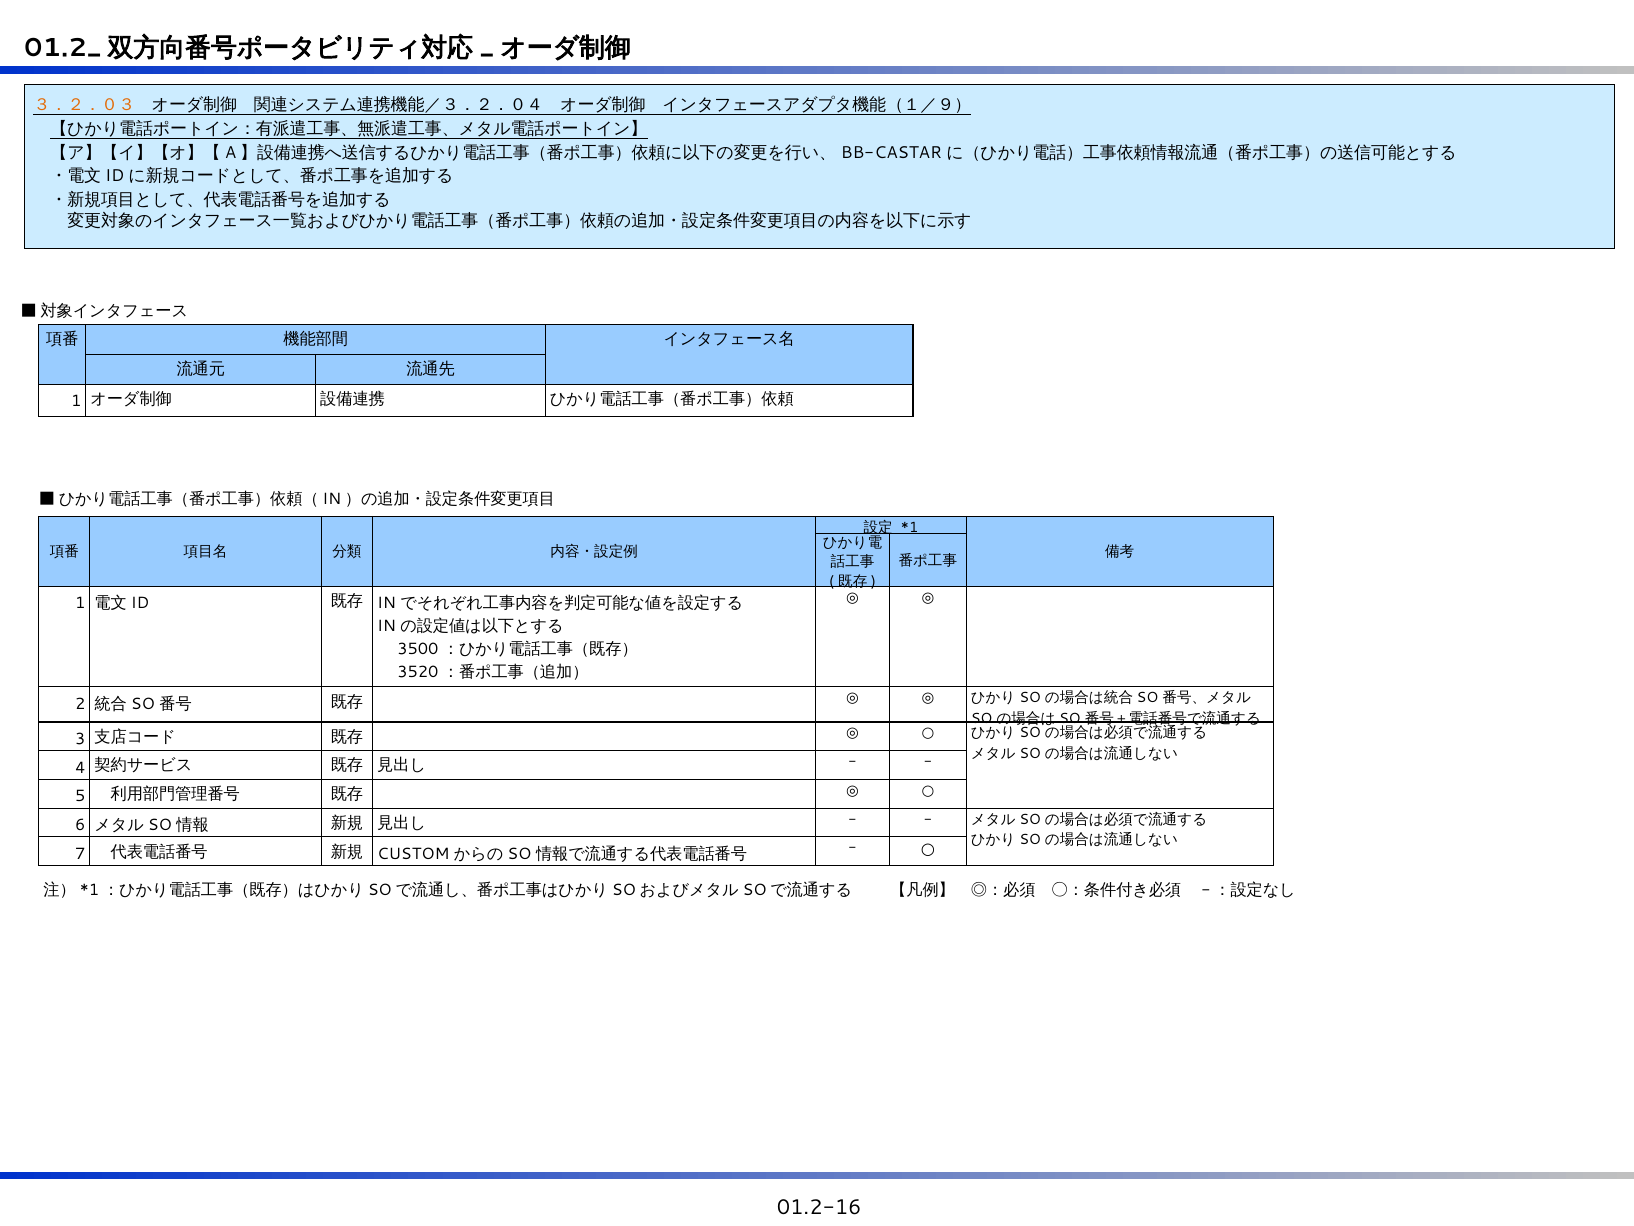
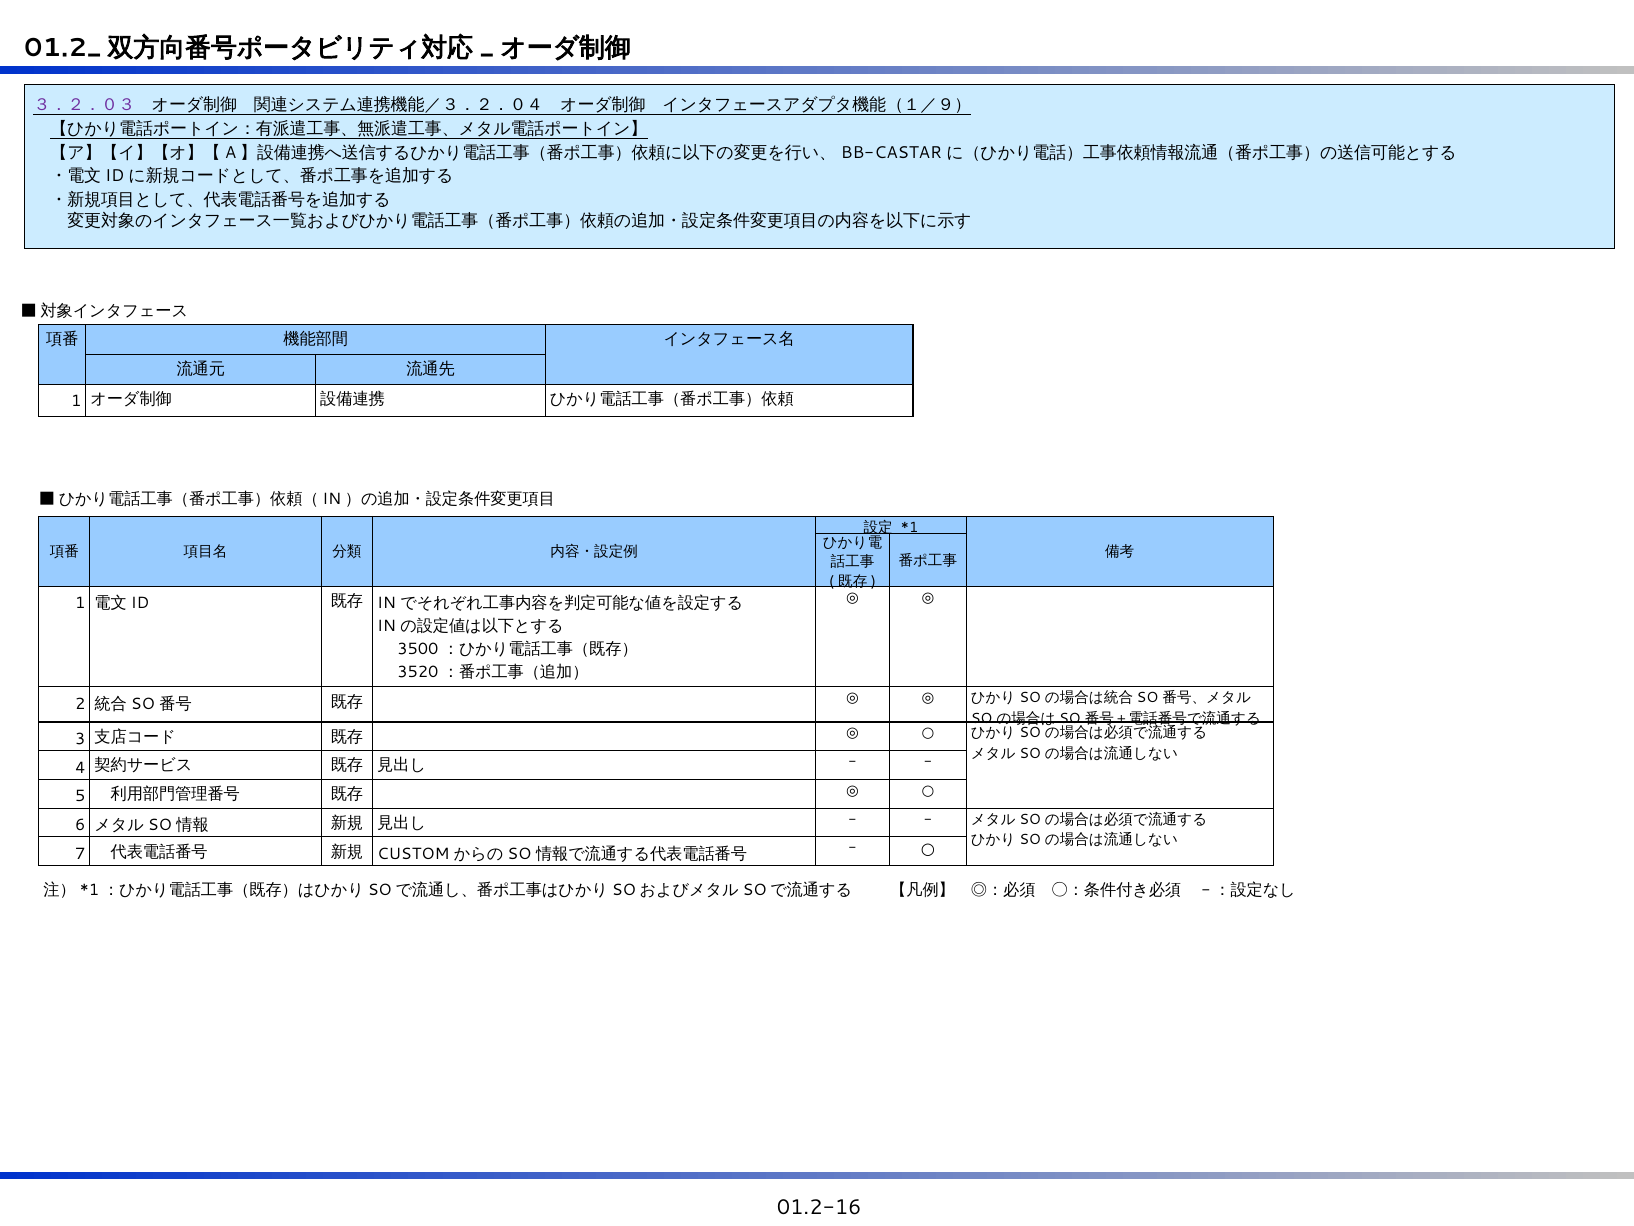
３．２．０３ colour: orange -> purple (84, 105)
